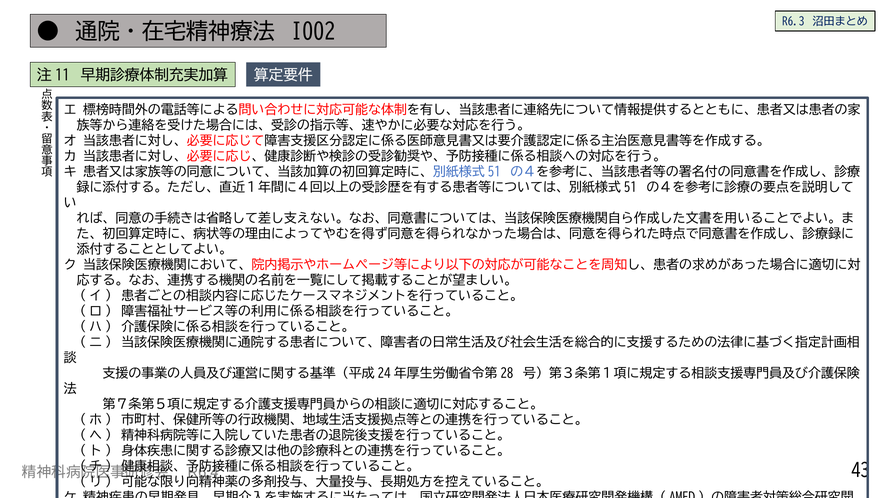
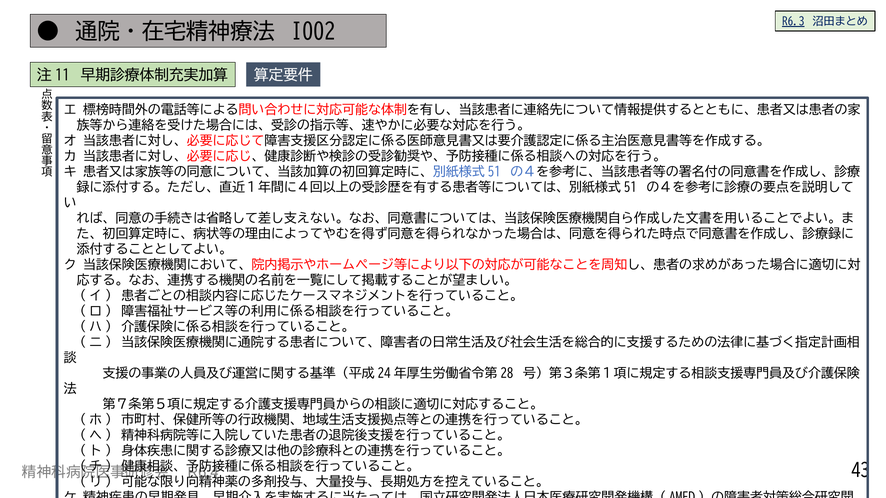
R6.3 underline: none -> present (793, 22)
